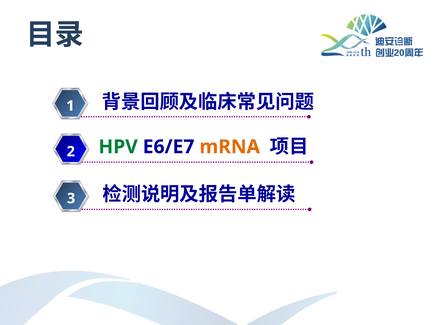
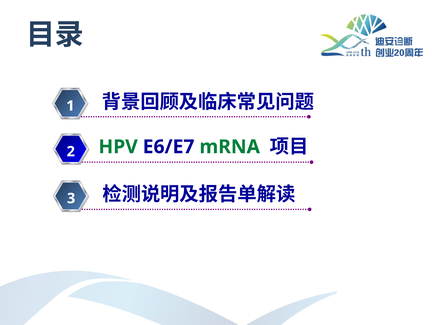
mRNA colour: orange -> green (230, 147)
